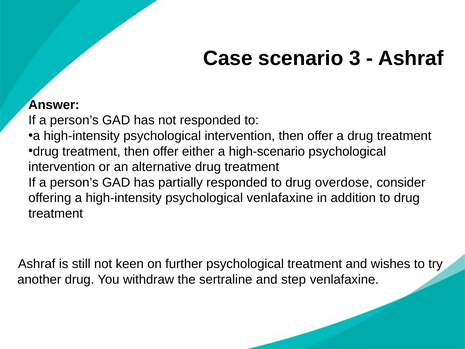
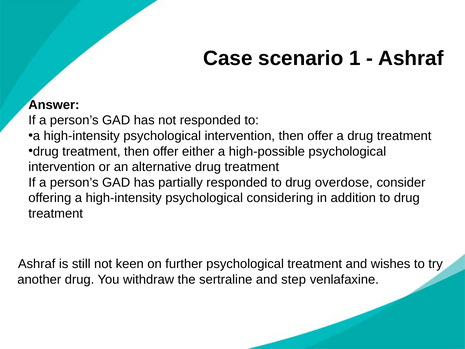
3: 3 -> 1 (355, 58)
high-scenario: high-scenario -> high-possible (267, 151)
psychological venlafaxine: venlafaxine -> considering (280, 198)
